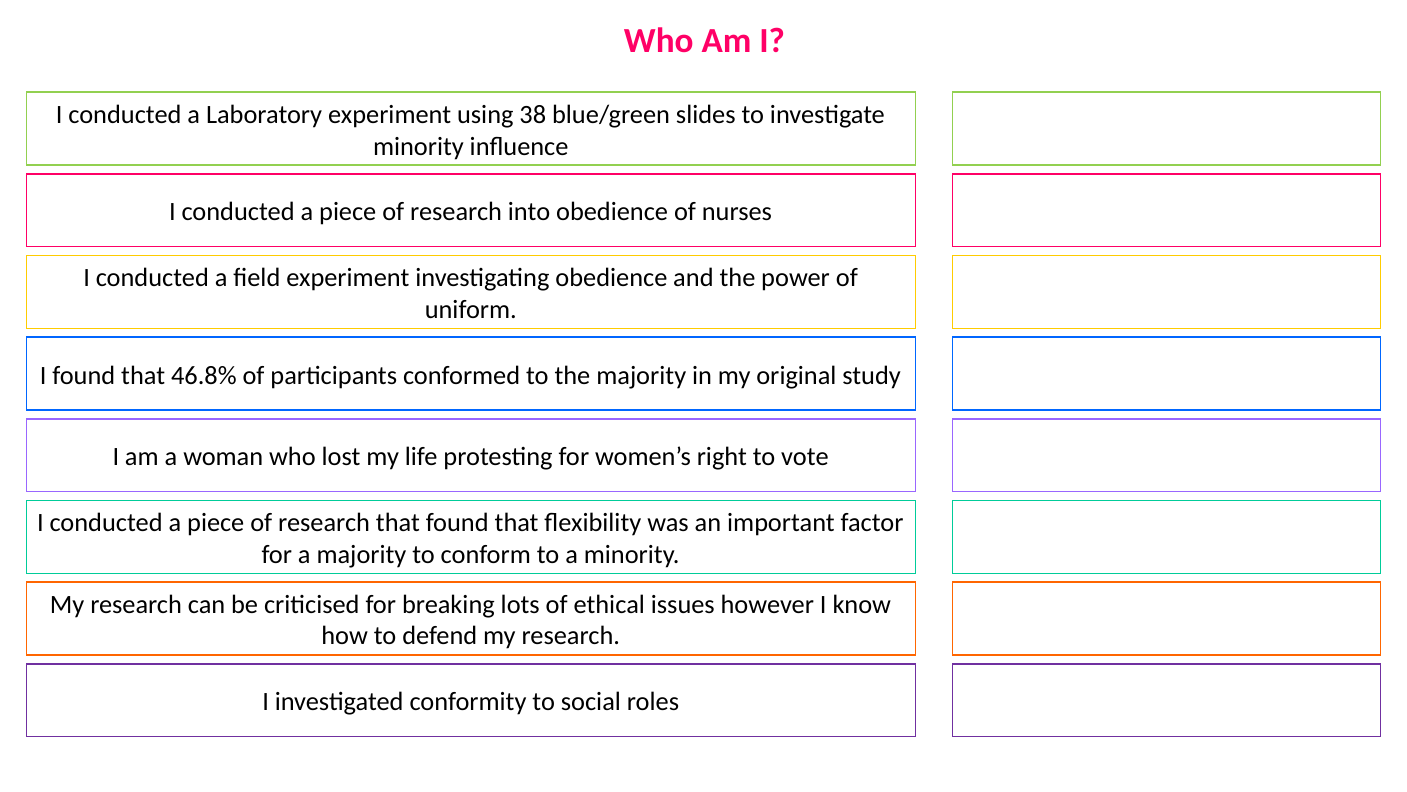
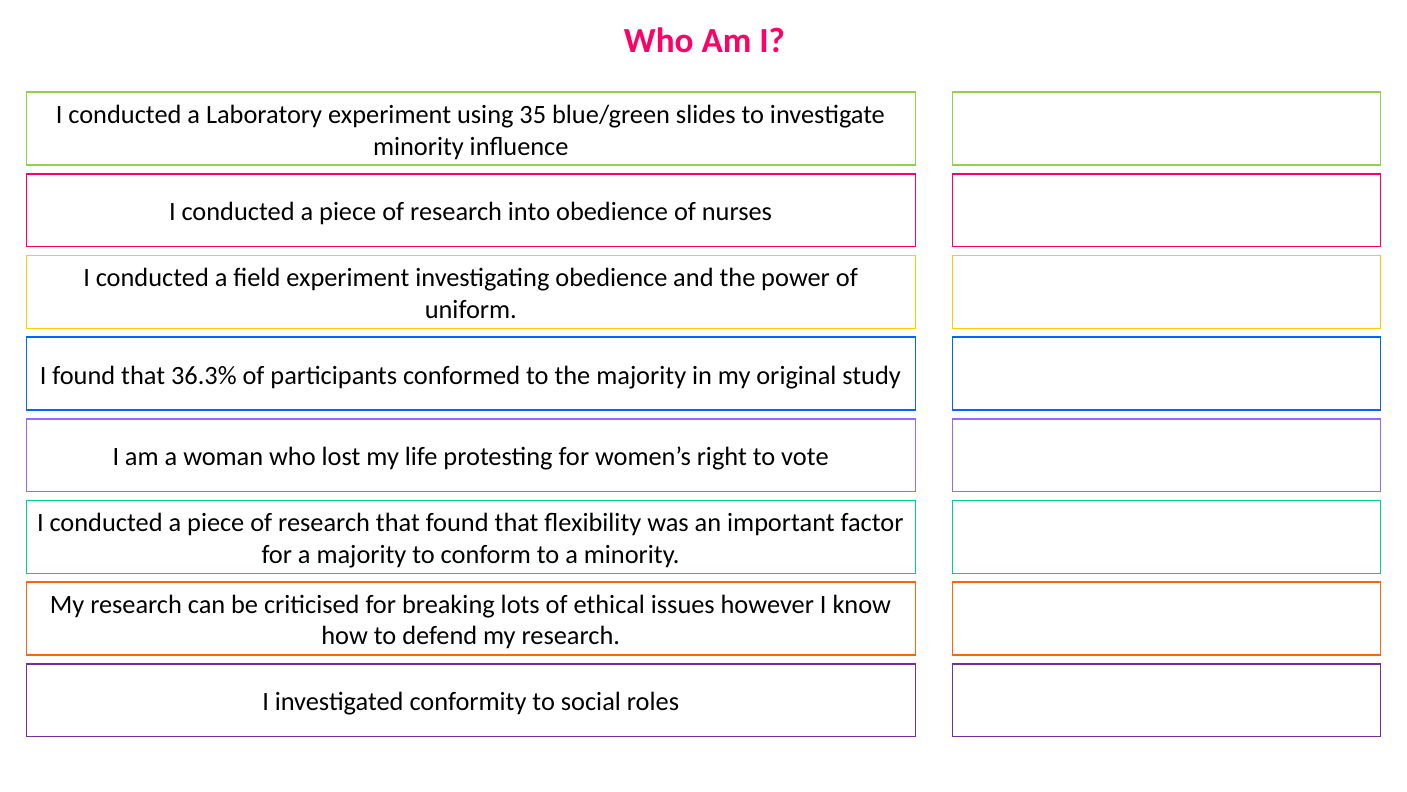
38: 38 -> 35 (533, 115)
46.8%: 46.8% -> 36.3% (204, 375)
